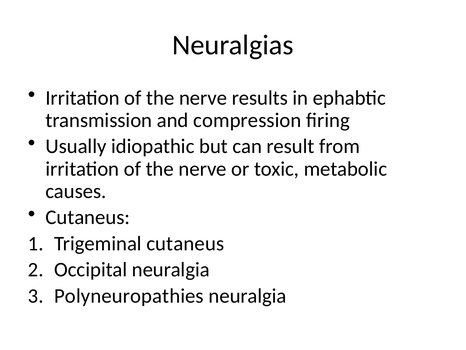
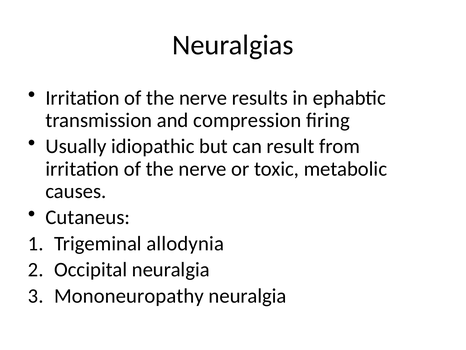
Trigeminal cutaneus: cutaneus -> allodynia (185, 243)
Polyneuropathies: Polyneuropathies -> Mononeuropathy (129, 295)
